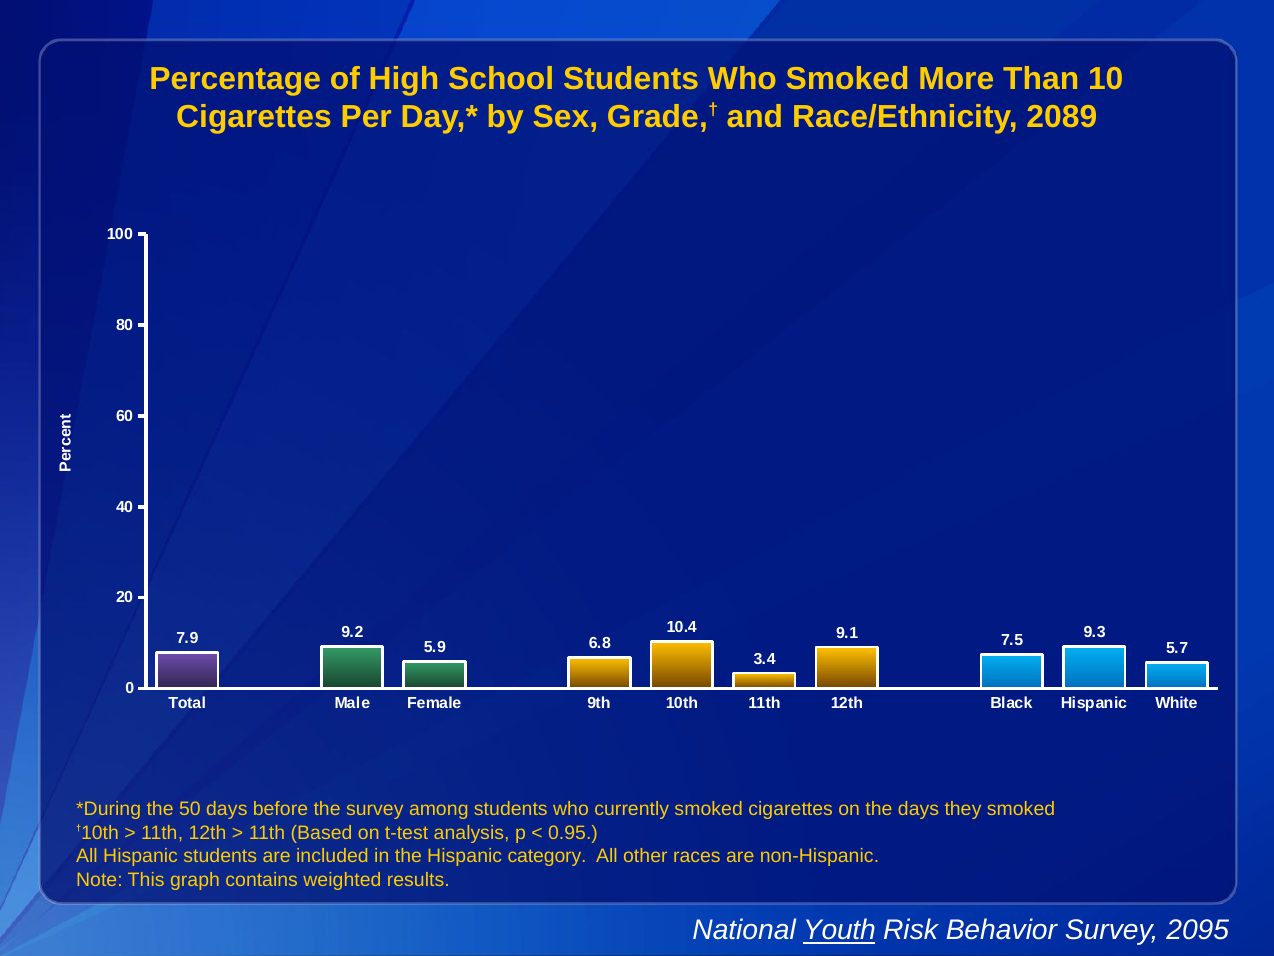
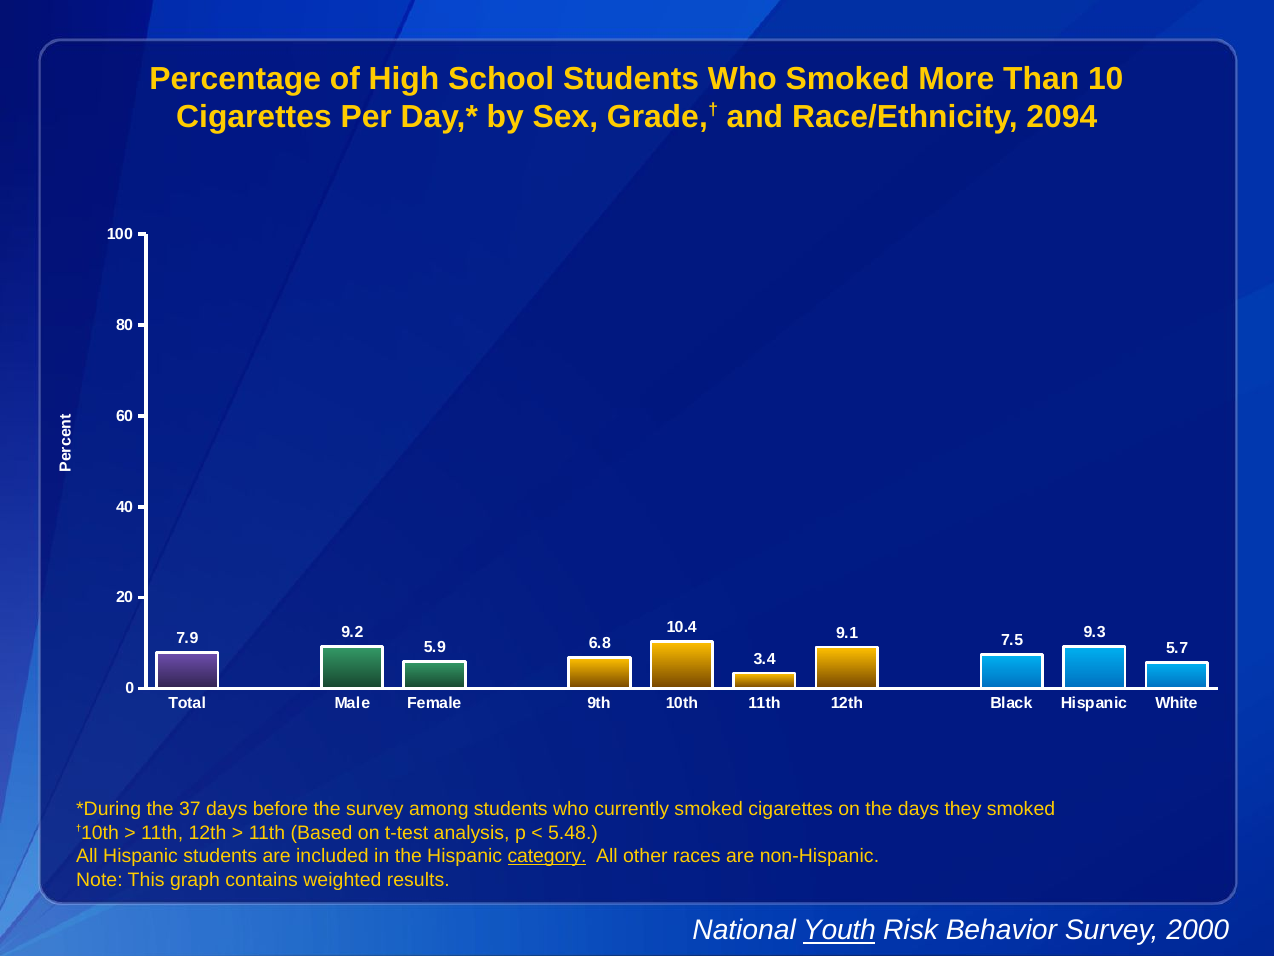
2089: 2089 -> 2094 (1062, 117)
50: 50 -> 37 (190, 809)
0.95: 0.95 -> 5.48 (573, 832)
category underline: none -> present (547, 856)
2095: 2095 -> 2000 (1198, 930)
